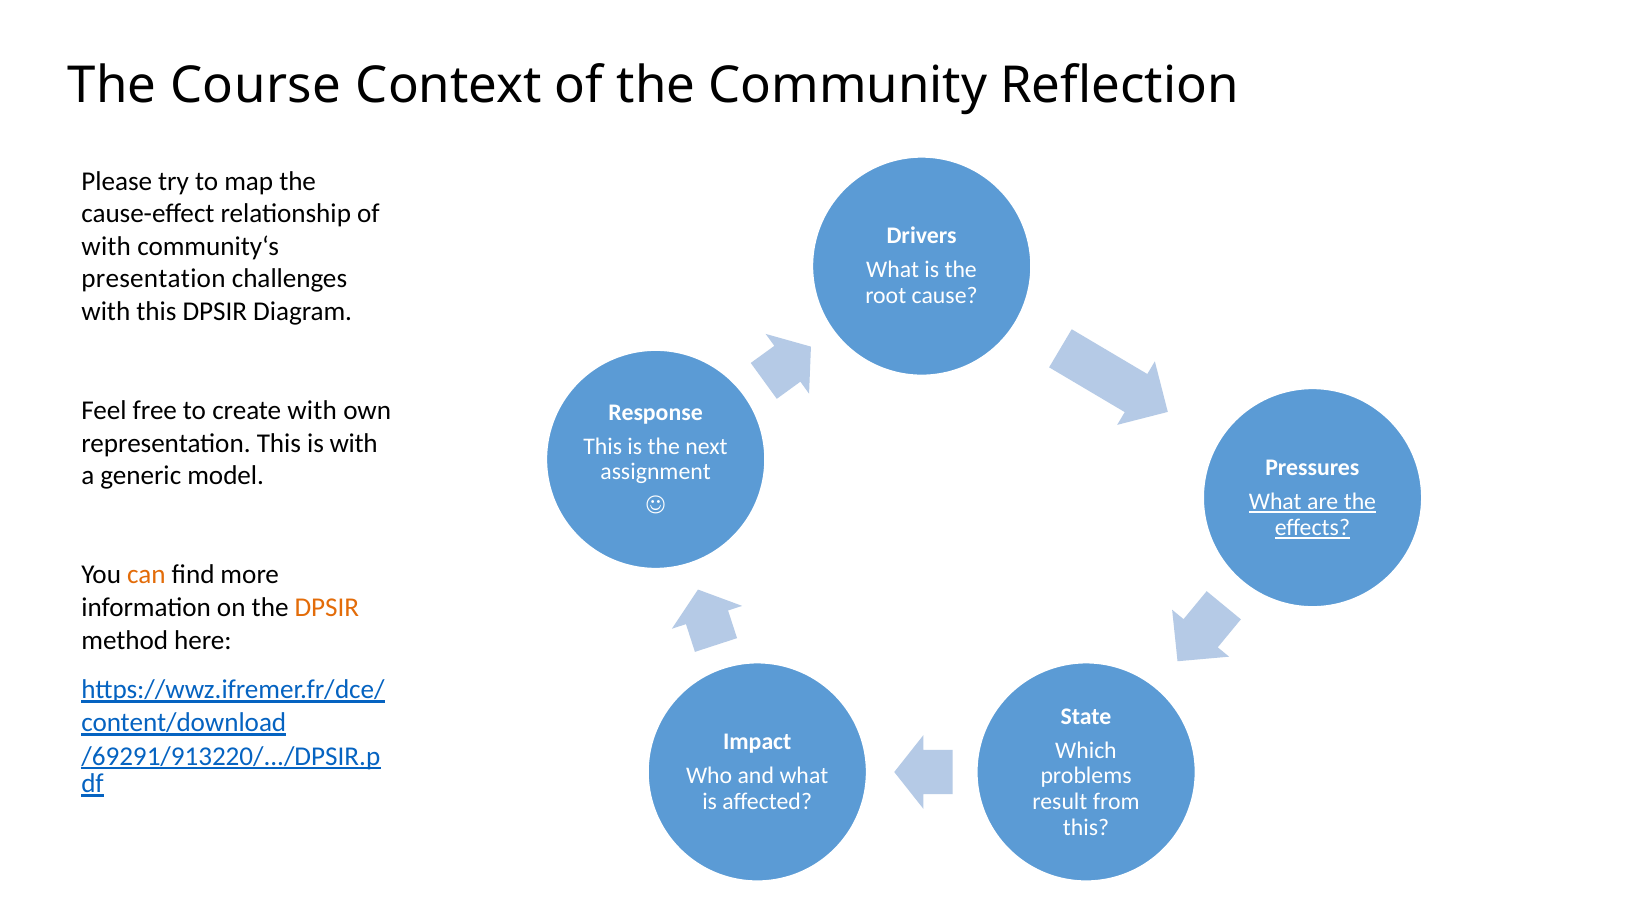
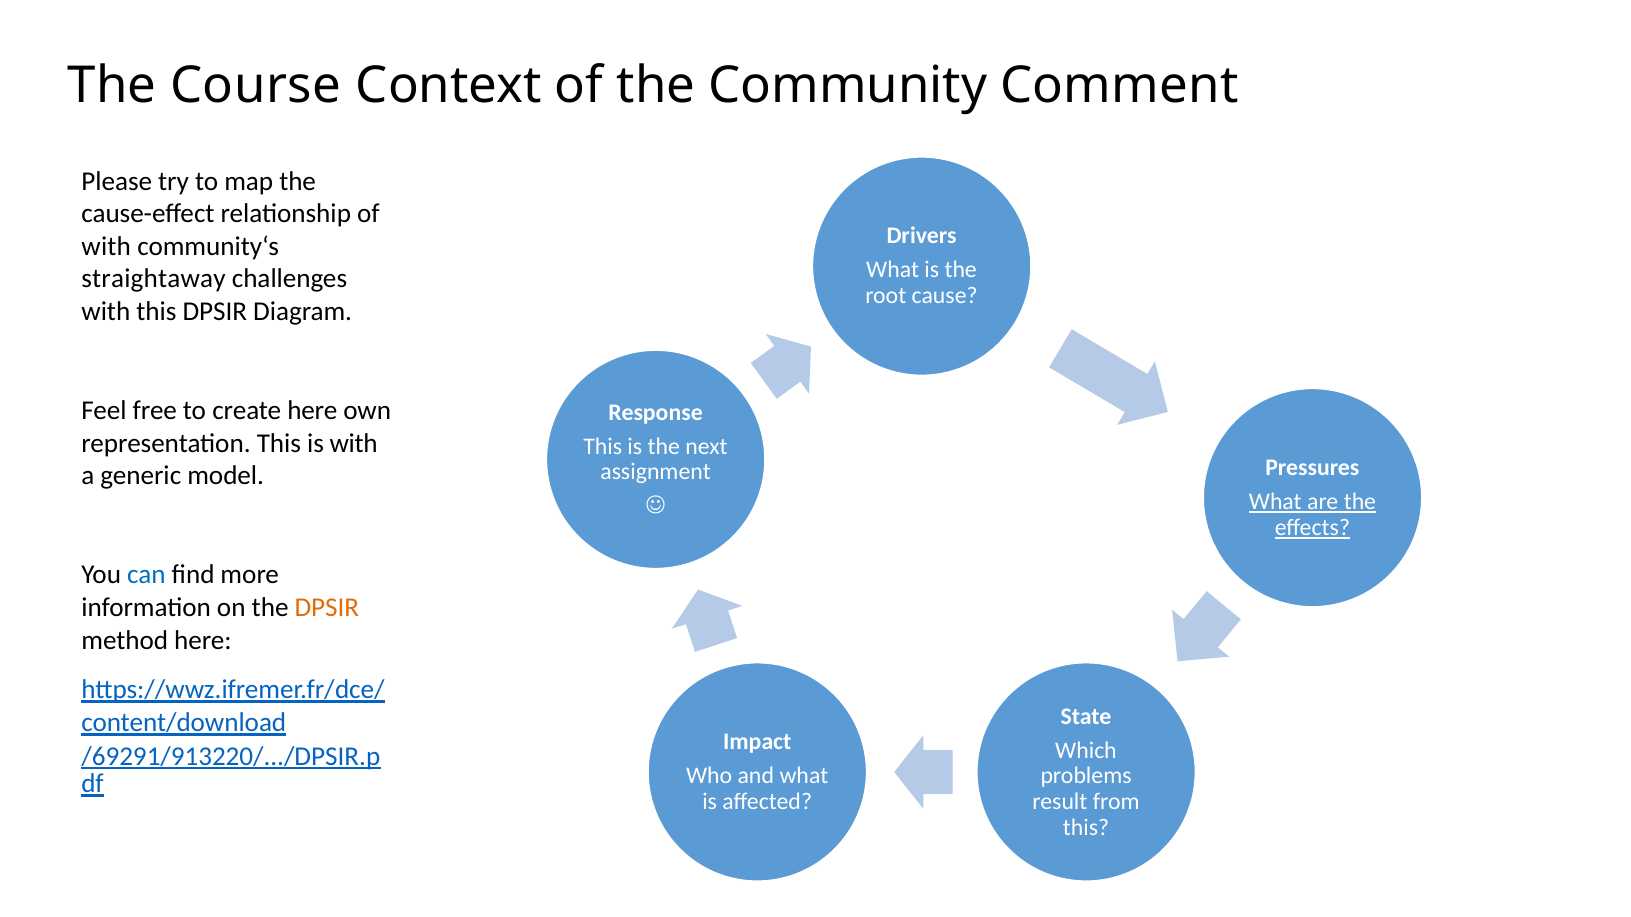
Reflection: Reflection -> Comment (1119, 86)
presentation: presentation -> straightaway (154, 279)
create with: with -> here (312, 411)
can colour: orange -> blue (146, 575)
